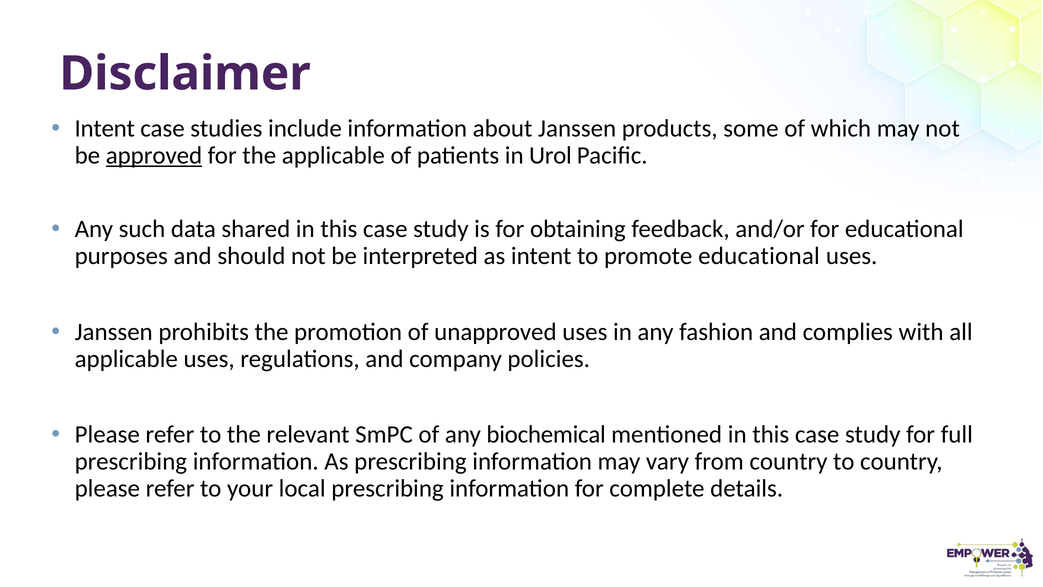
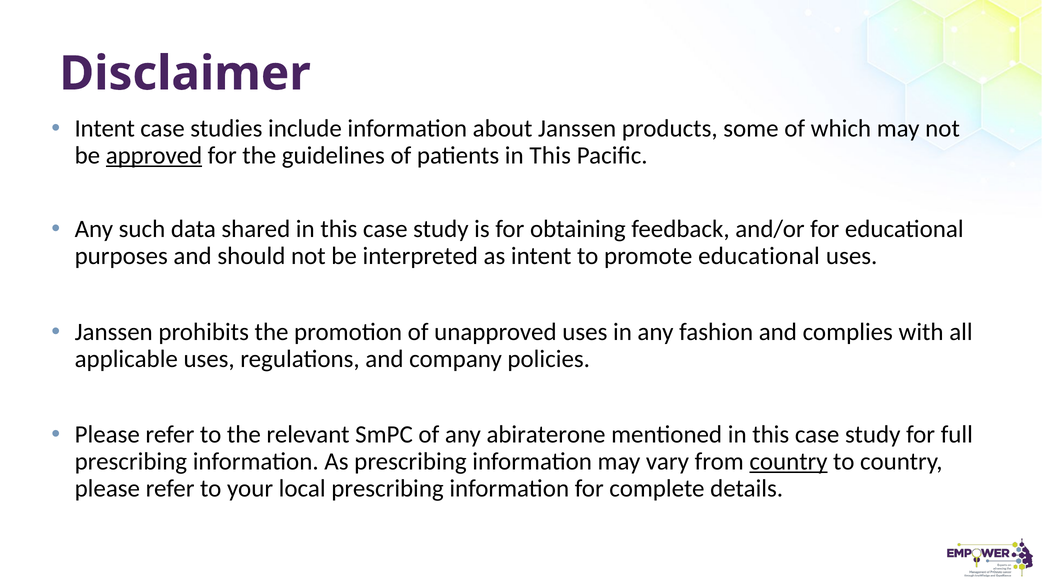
the applicable: applicable -> guidelines (333, 155)
patients in Urol: Urol -> This (550, 155)
biochemical: biochemical -> abiraterone (546, 434)
country underline: none -> present (788, 461)
